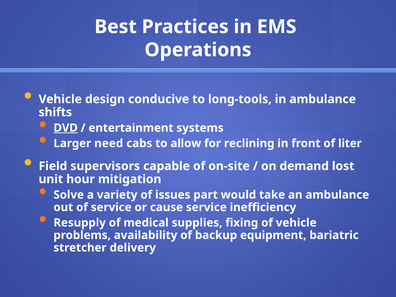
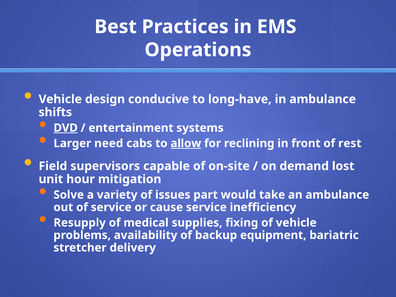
long-tools: long-tools -> long-have (240, 99)
allow underline: none -> present (186, 143)
liter: liter -> rest (350, 143)
